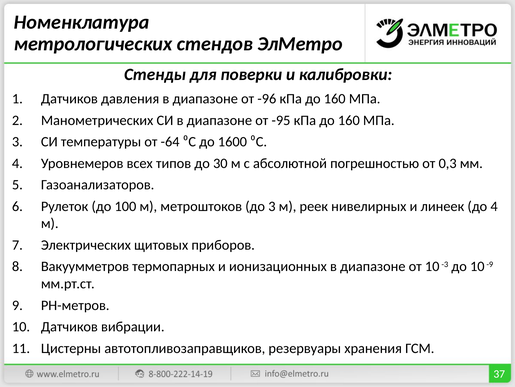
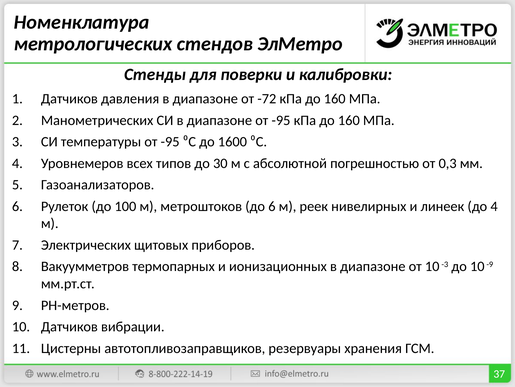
-96: -96 -> -72 (267, 99)
температуры от -64: -64 -> -95 (170, 142)
до 3: 3 -> 6 (272, 206)
